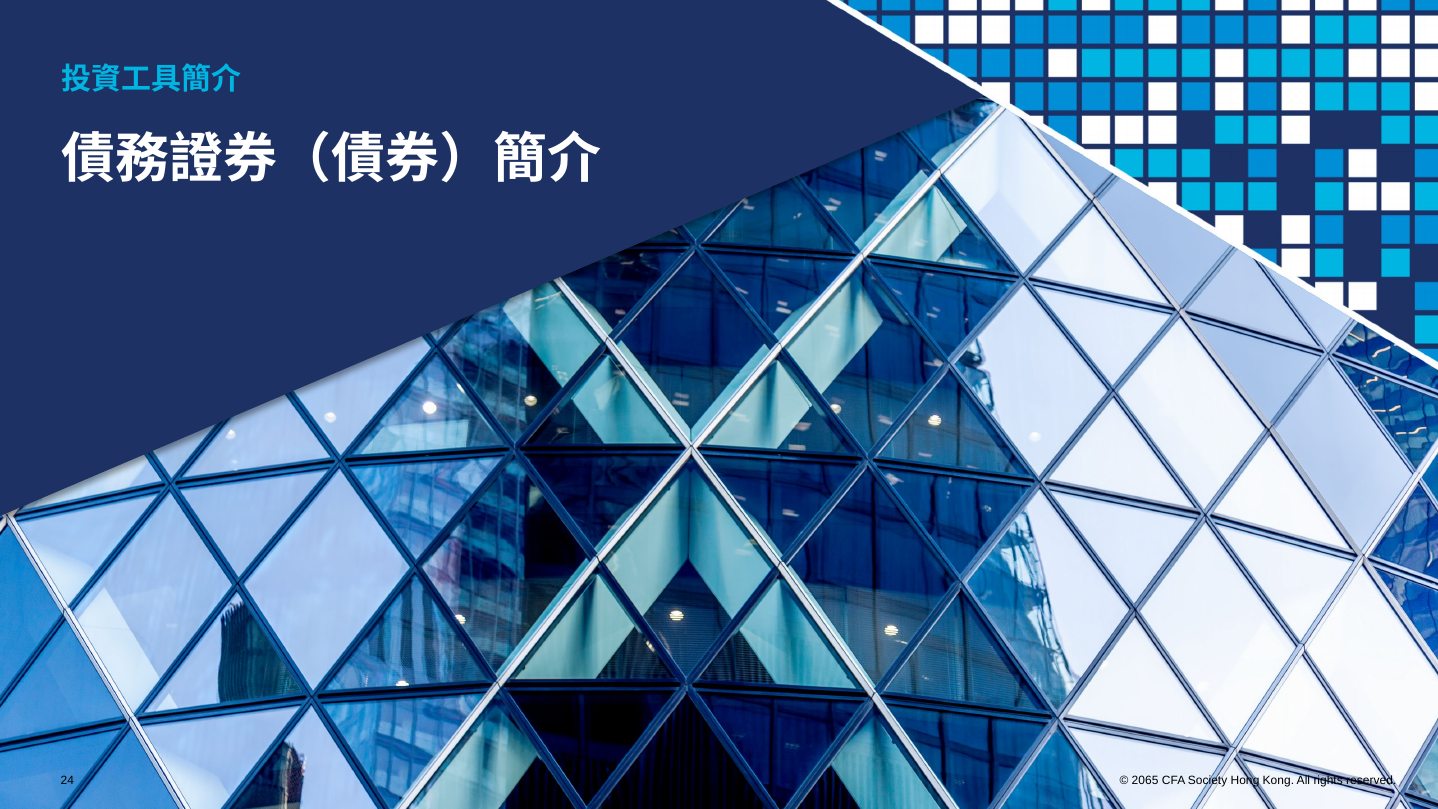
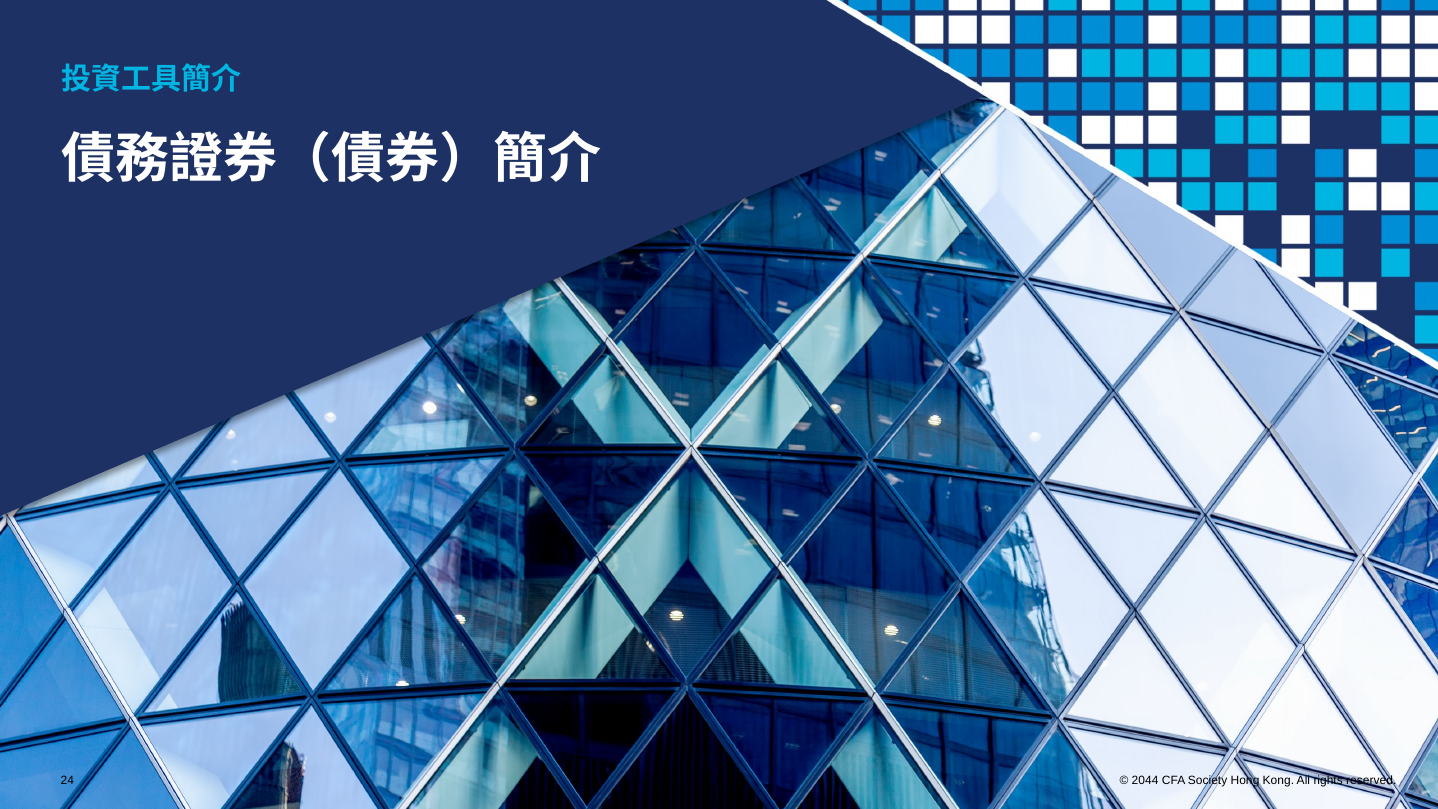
2065: 2065 -> 2044 (1145, 780)
